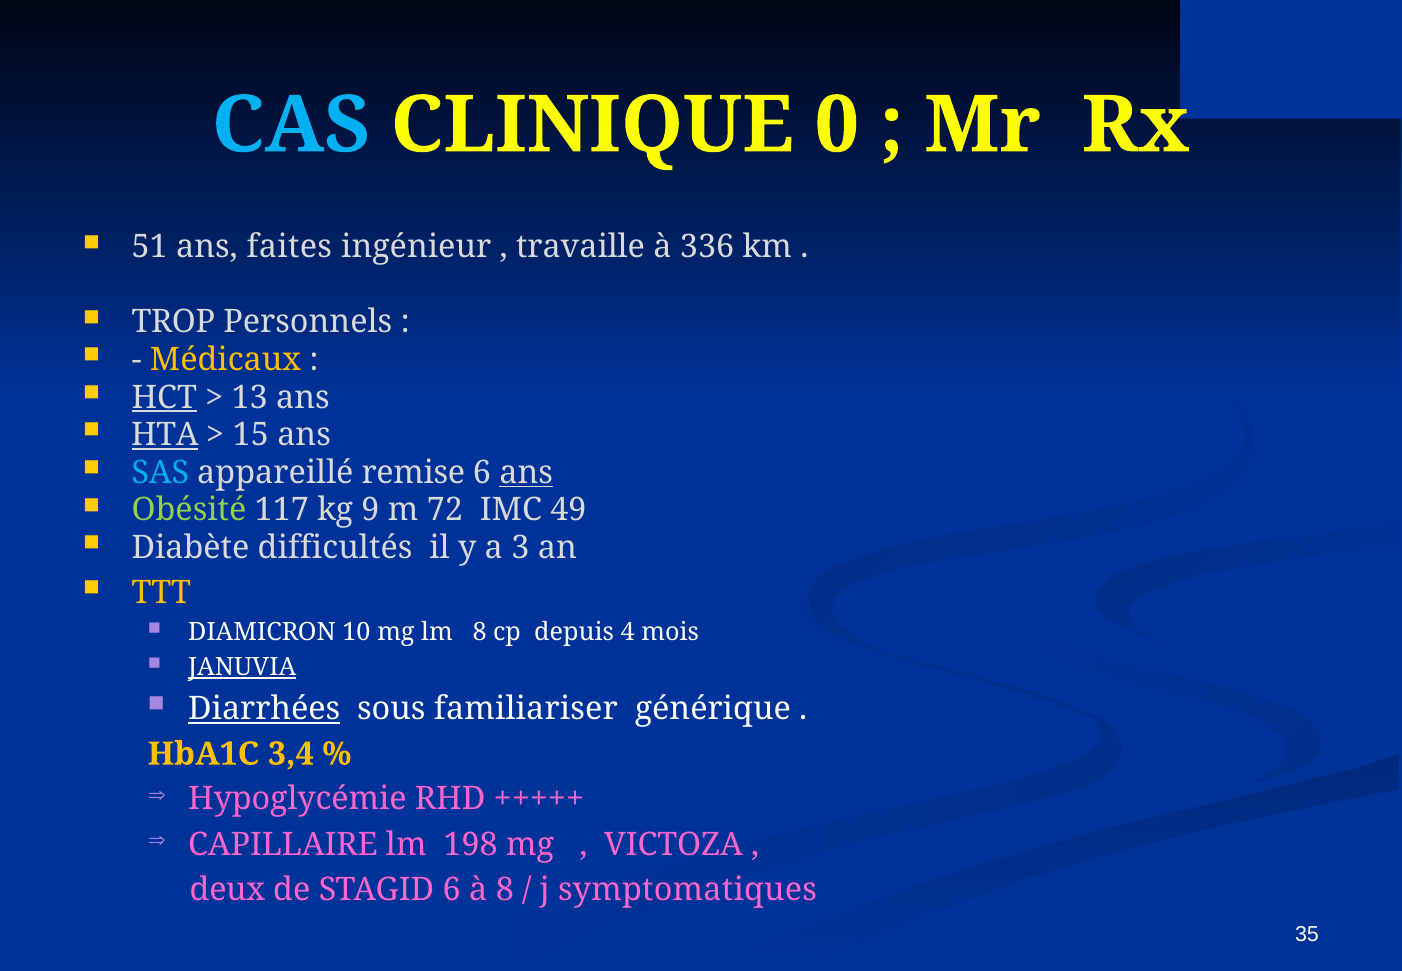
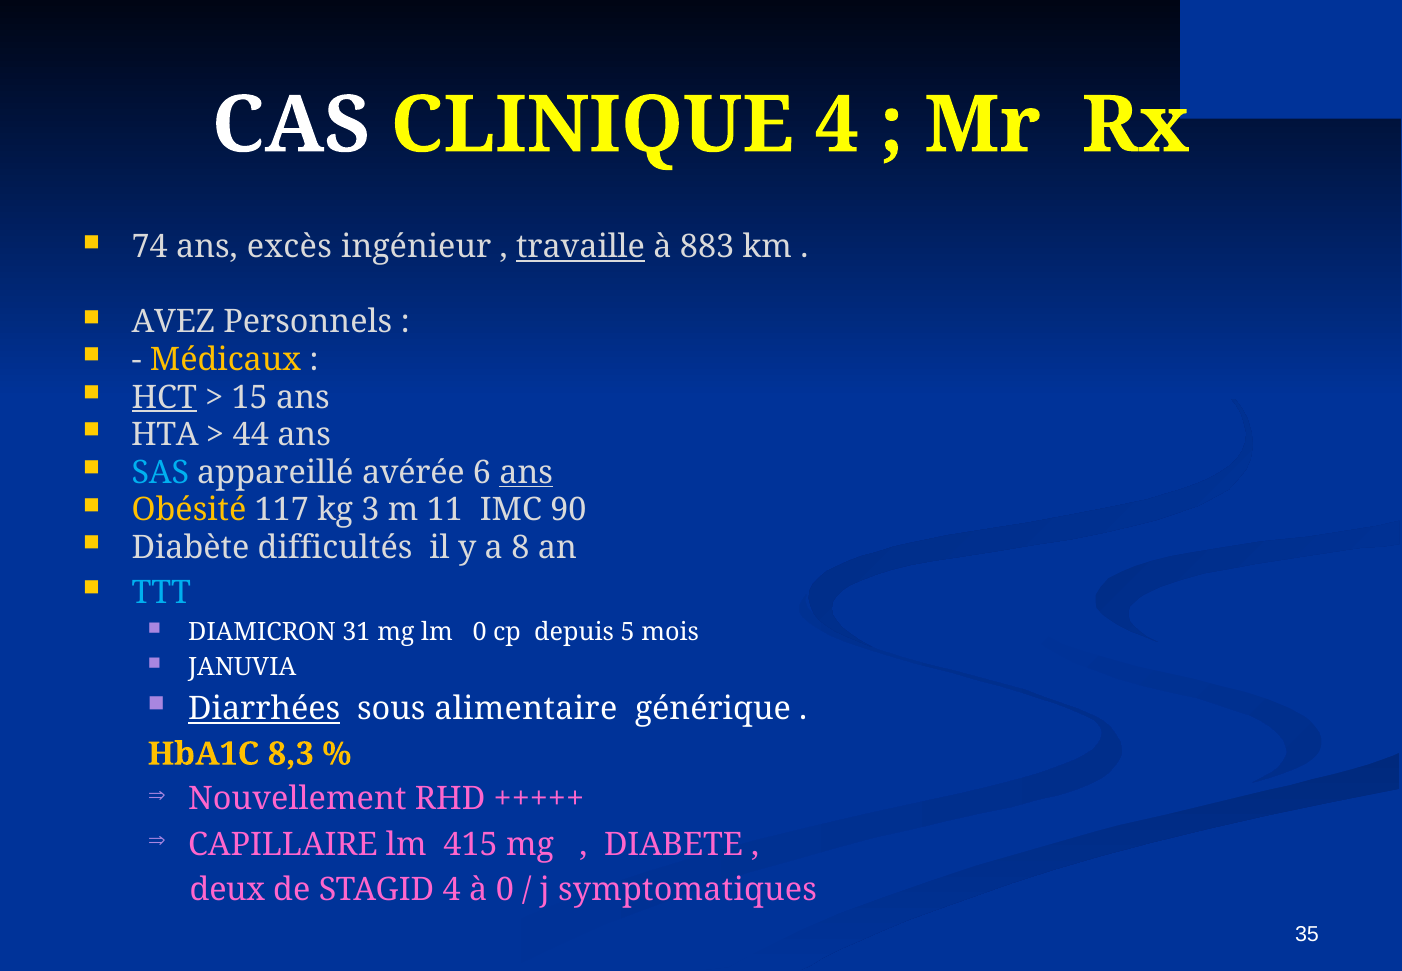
CAS colour: light blue -> white (291, 125)
CLINIQUE 0: 0 -> 4 (837, 125)
51: 51 -> 74 (150, 247)
faites: faites -> excès (289, 247)
travaille underline: none -> present (581, 247)
336: 336 -> 883 (707, 247)
TROP: TROP -> AVEZ (173, 322)
13: 13 -> 15 (250, 397)
HTA underline: present -> none (165, 435)
15: 15 -> 44 (251, 435)
remise: remise -> avérée (413, 472)
Obésité colour: light green -> yellow (189, 510)
9: 9 -> 3 (371, 510)
72: 72 -> 11 (445, 510)
49: 49 -> 90 (568, 510)
3: 3 -> 8 (520, 547)
TTT colour: yellow -> light blue (161, 593)
10: 10 -> 31 (356, 632)
lm 8: 8 -> 0 (480, 632)
4: 4 -> 5 (628, 632)
JANUVIA underline: present -> none (242, 667)
familiariser: familiariser -> alimentaire (526, 708)
3,4: 3,4 -> 8,3 (291, 754)
Hypoglycémie: Hypoglycémie -> Nouvellement (297, 799)
198: 198 -> 415 (471, 844)
VICTOZA: VICTOZA -> DIABETE (674, 844)
STAGID 6: 6 -> 4 (452, 890)
à 8: 8 -> 0 (505, 890)
